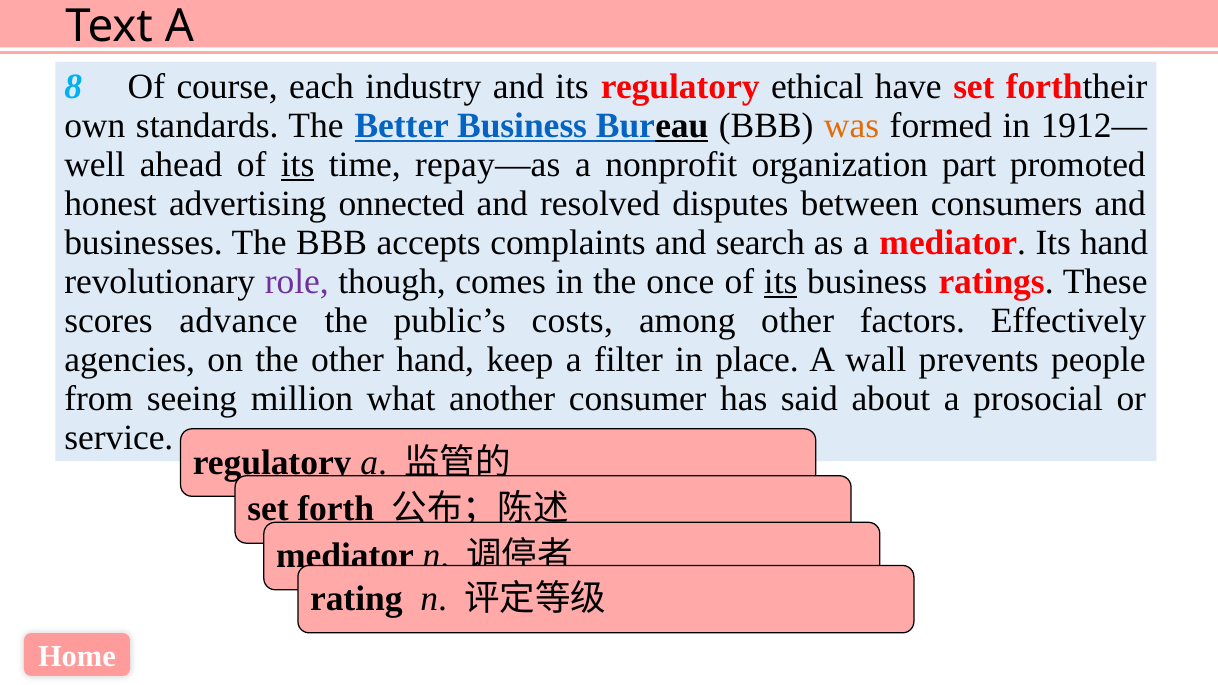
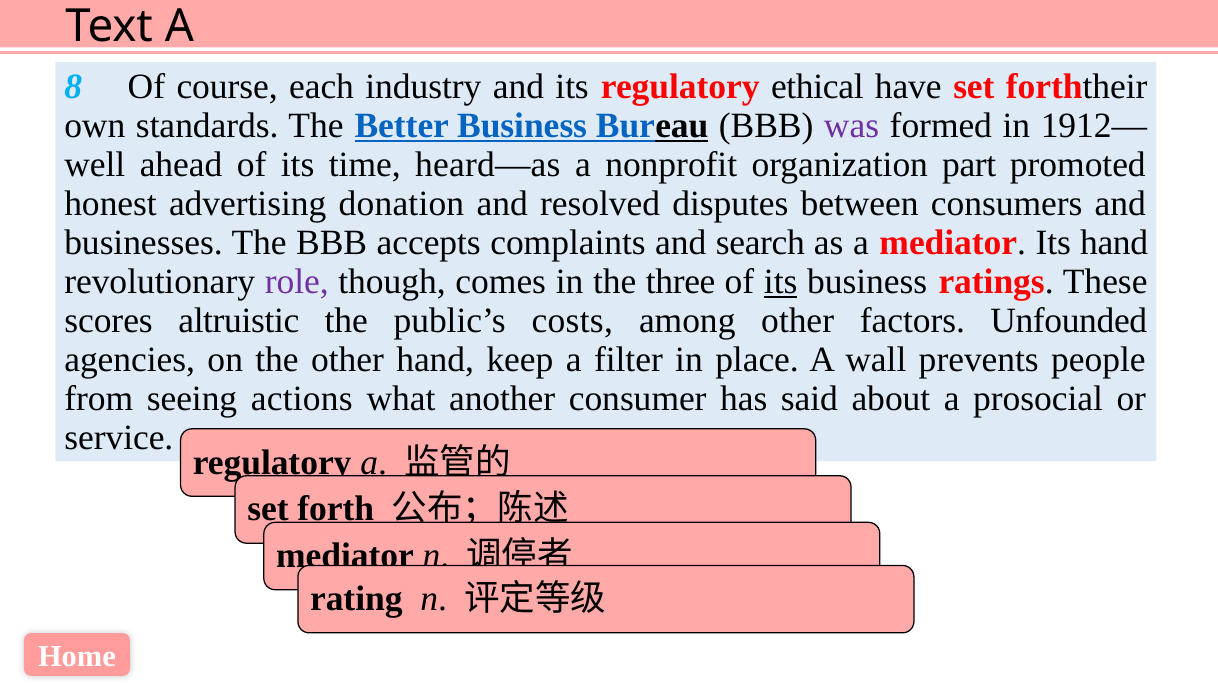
was colour: orange -> purple (852, 126)
its underline: present -> none (298, 165)
repay—as: repay—as -> heard—as (488, 165)
onnected: onnected -> donation (401, 204)
once: once -> three (681, 282)
advance: advance -> altruistic (239, 321)
Effectively: Effectively -> Unfounded (1069, 321)
million: million -> actions (302, 399)
